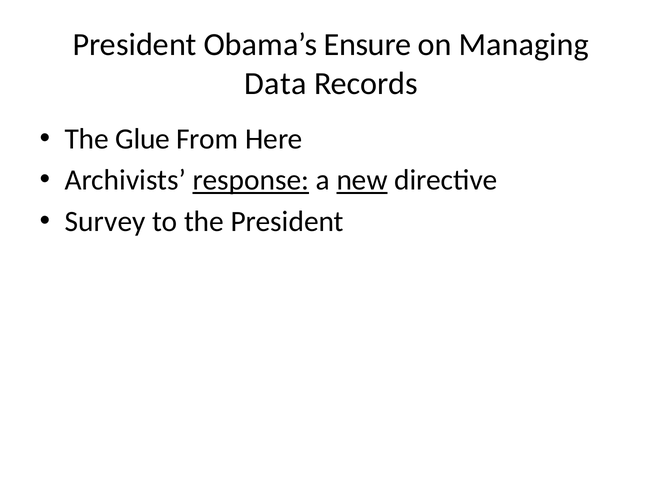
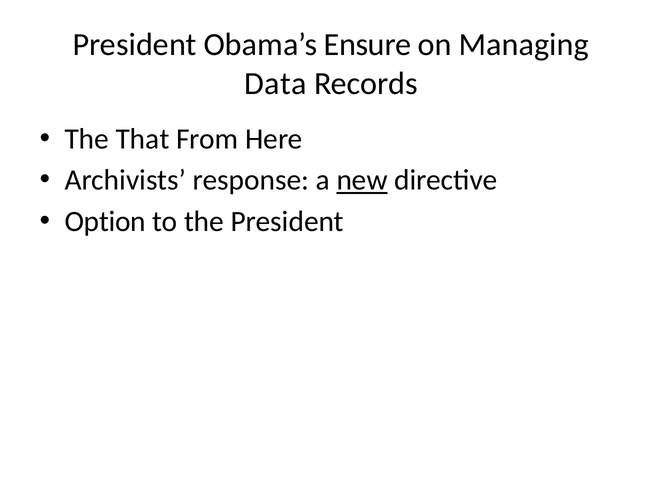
Glue: Glue -> That (142, 139)
response underline: present -> none (251, 180)
Survey: Survey -> Option (105, 221)
